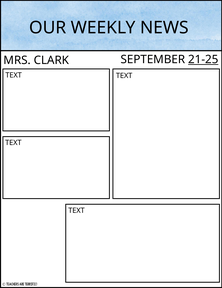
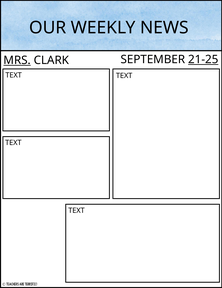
MRS underline: none -> present (17, 60)
